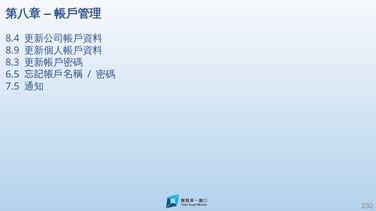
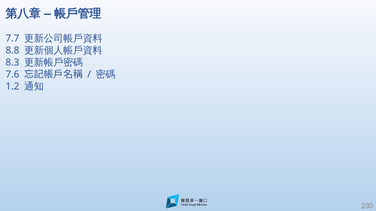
8.4: 8.4 -> 7.7 (12, 38)
8.9: 8.9 -> 8.8 (12, 50)
6.5: 6.5 -> 7.6 (12, 74)
7.5: 7.5 -> 1.2 (12, 86)
